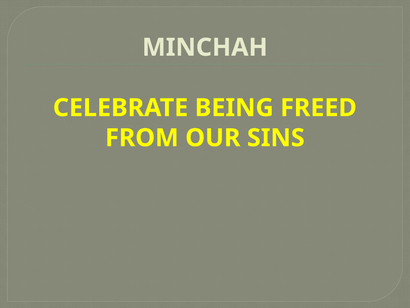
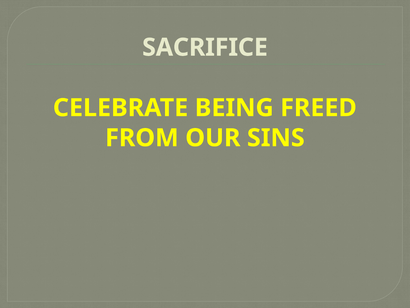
MINCHAH: MINCHAH -> SACRIFICE (205, 47)
